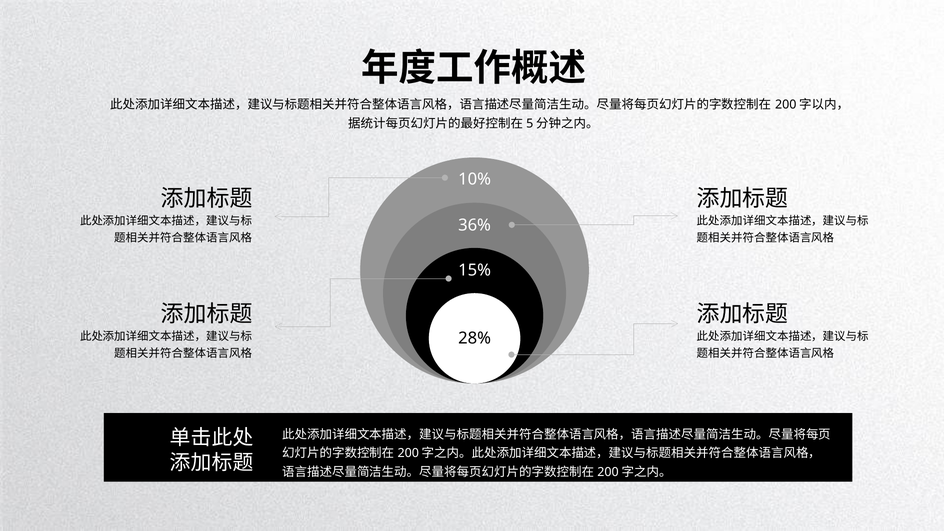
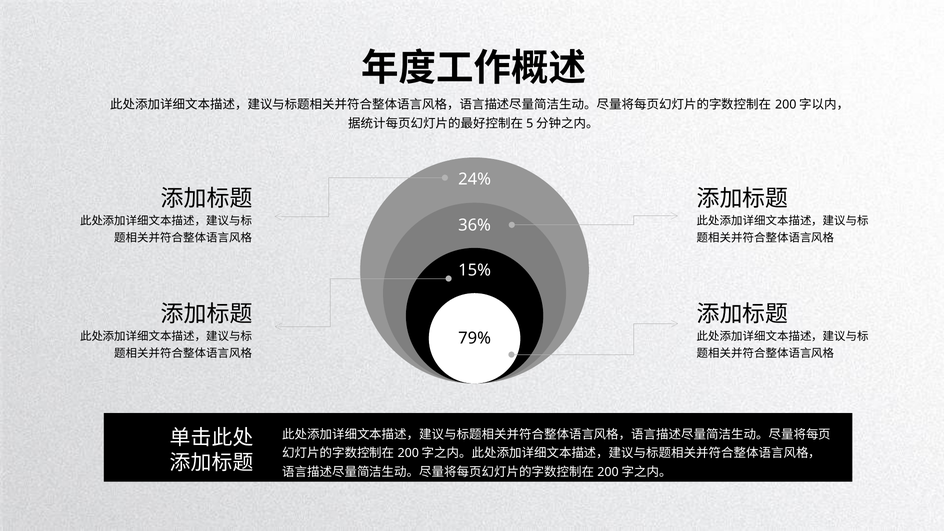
10%: 10% -> 24% (475, 179)
28%: 28% -> 79% (475, 338)
